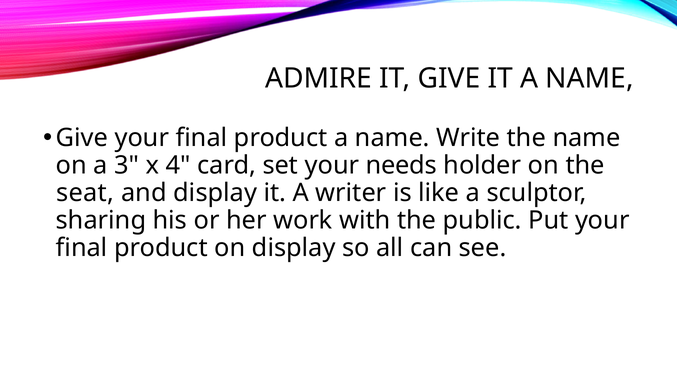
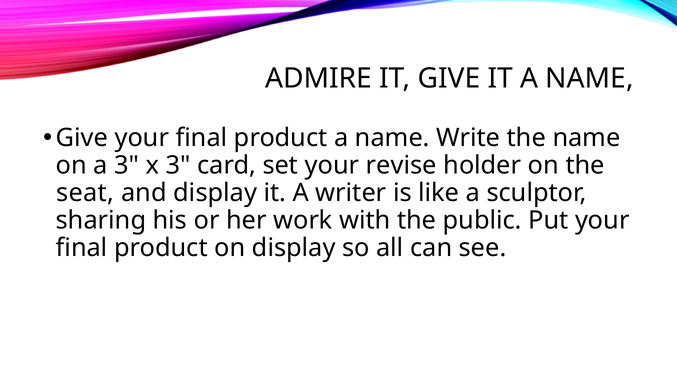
x 4: 4 -> 3 (178, 165)
needs: needs -> revise (401, 165)
